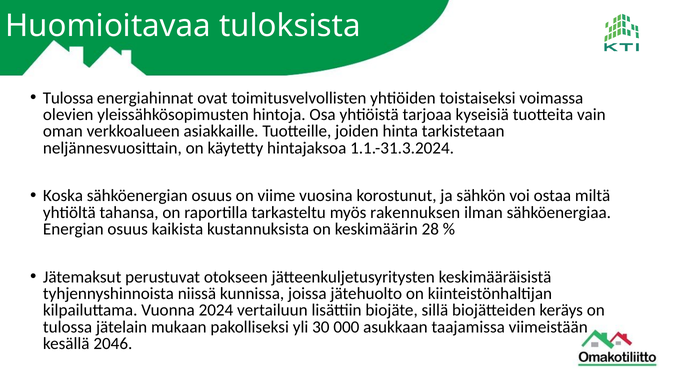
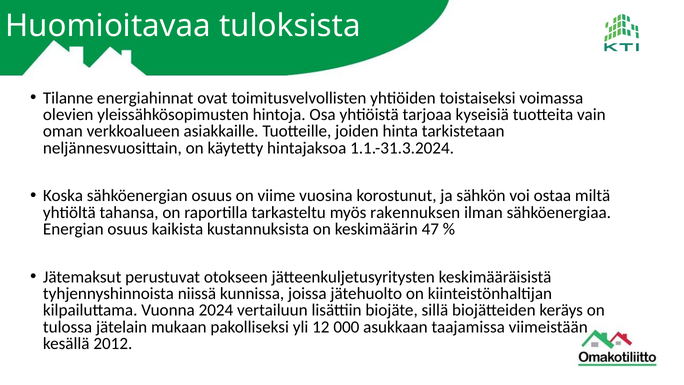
Tulossa: Tulossa -> Tilanne (68, 98)
28: 28 -> 47 (430, 229)
30: 30 -> 12 (321, 327)
2046: 2046 -> 2012 (113, 343)
